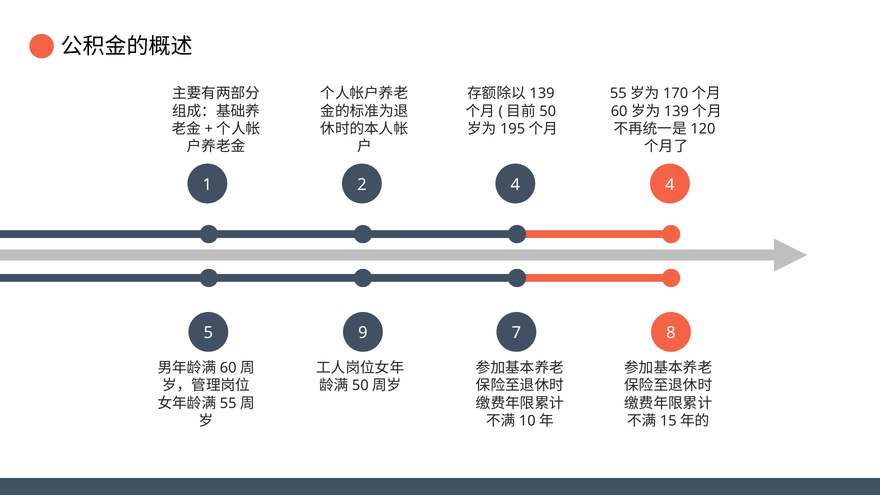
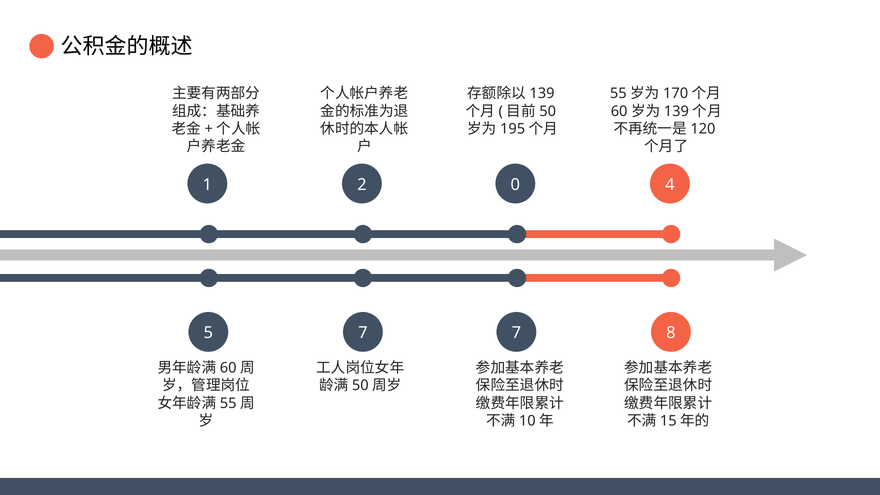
2 4: 4 -> 0 (515, 185)
5 9: 9 -> 7 (363, 333)
